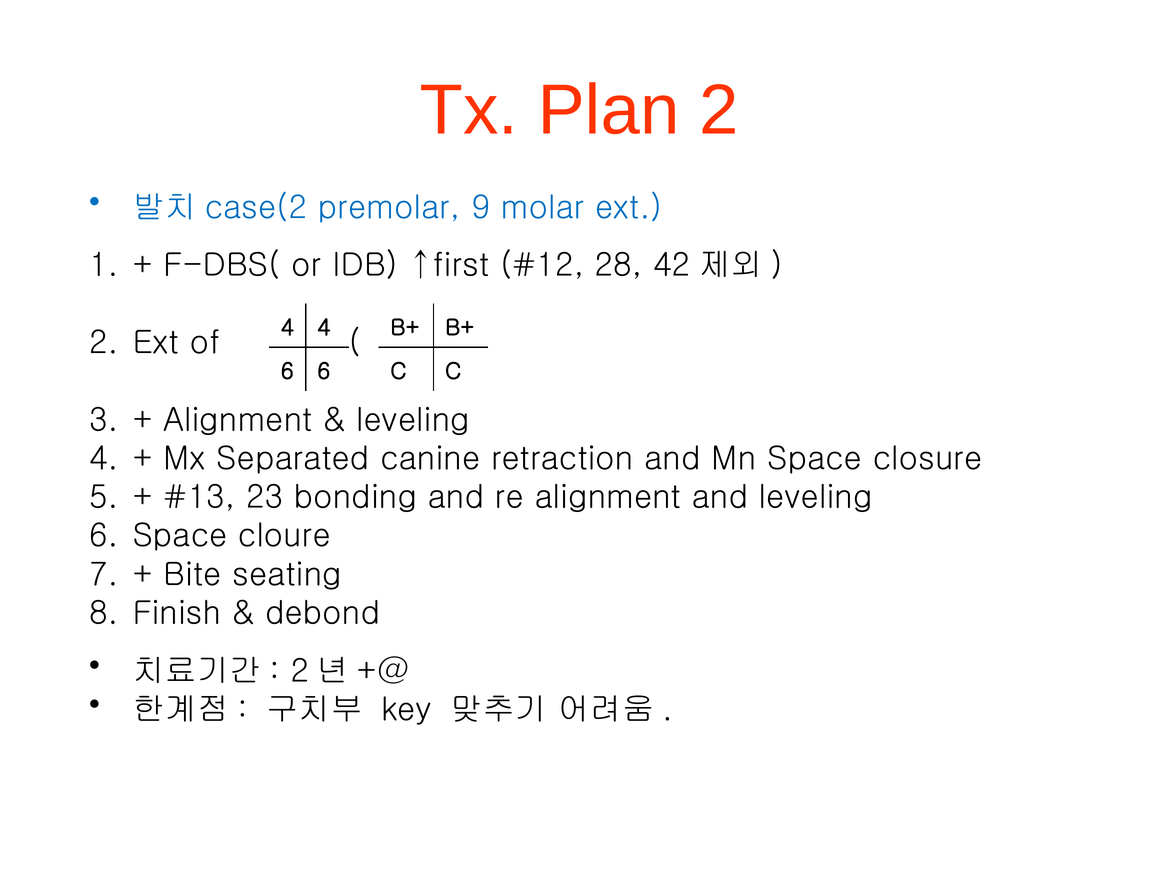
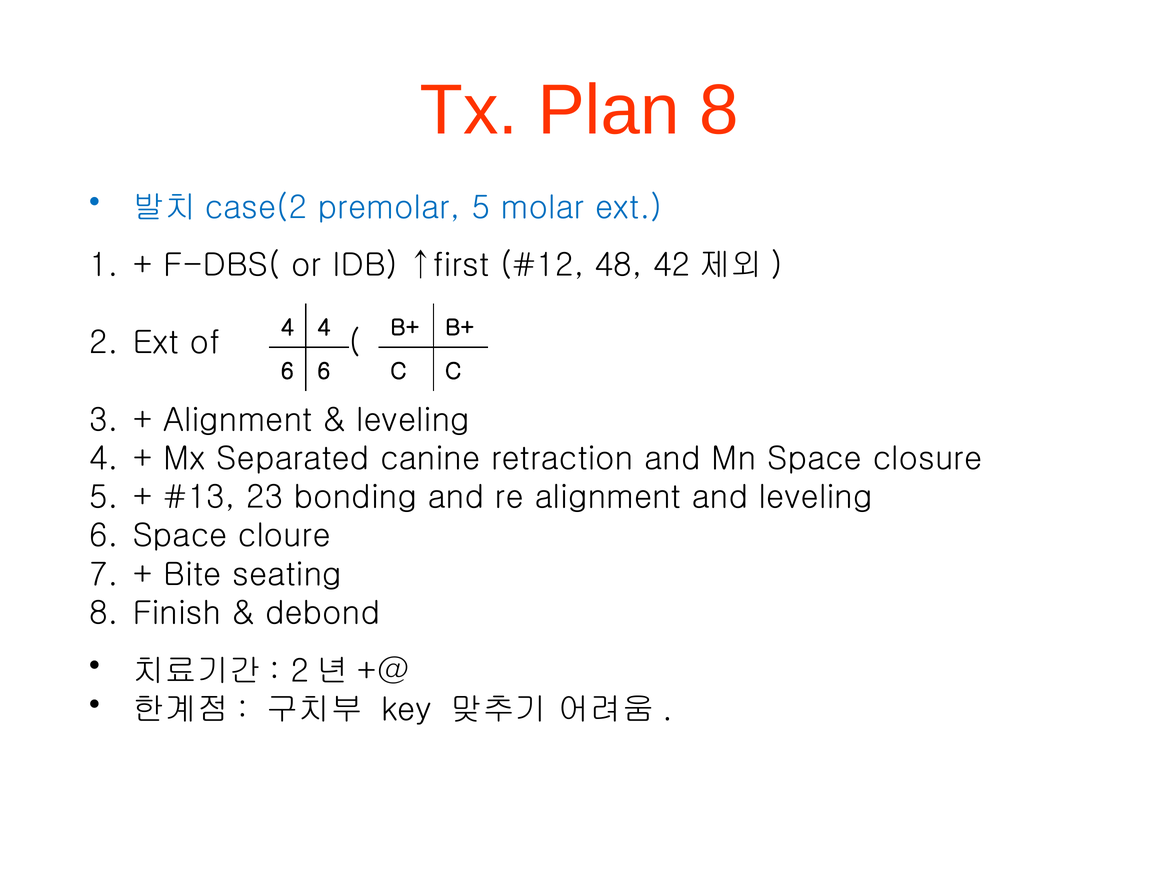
Plan 2: 2 -> 8 (719, 110)
premolar 9: 9 -> 5 (481, 207)
28: 28 -> 48 (619, 265)
